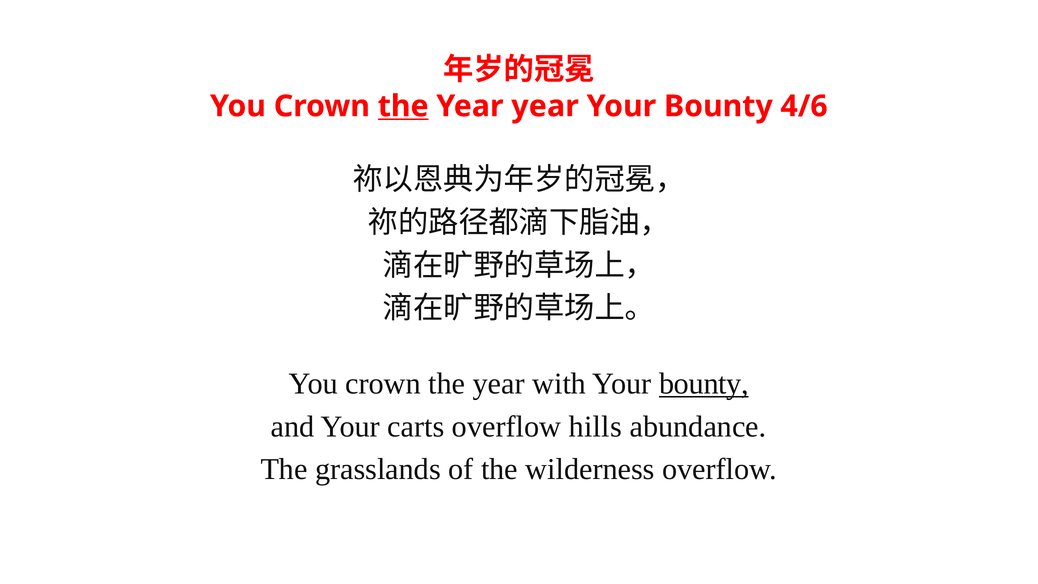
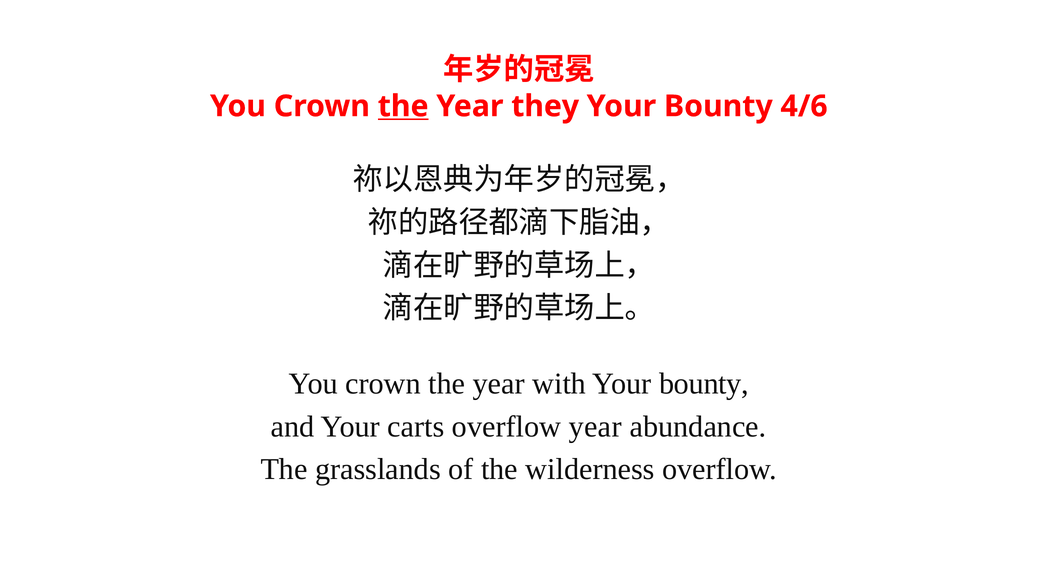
Year year: year -> they (545, 106)
bounty underline: present -> none (704, 384)
overflow hills: hills -> year (595, 426)
